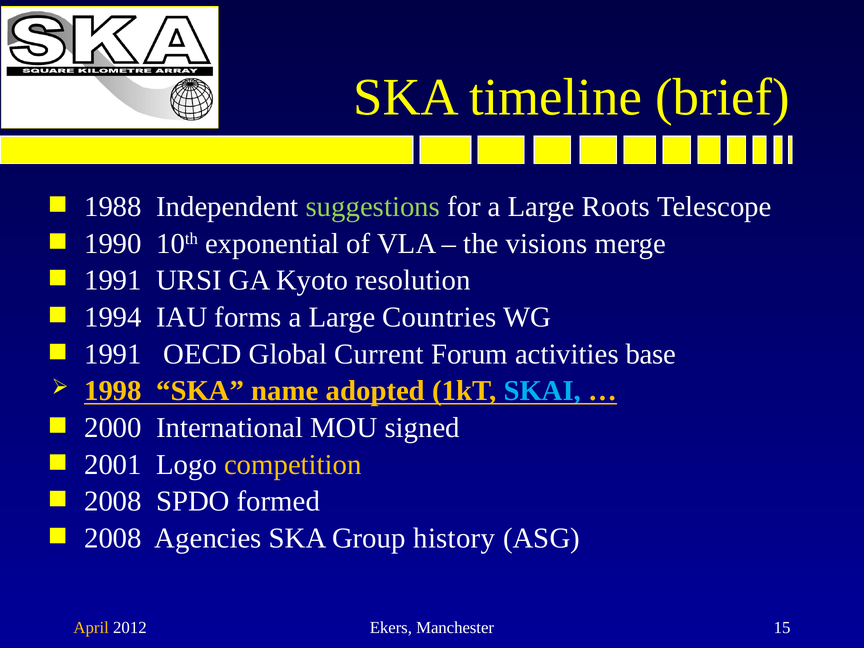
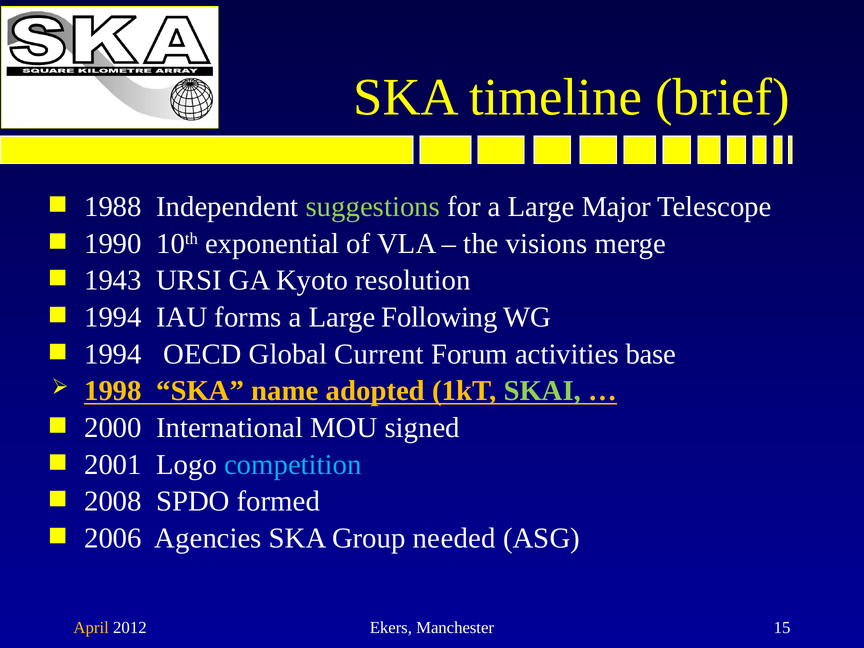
Roots: Roots -> Major (616, 207)
1991: 1991 -> 1943 (113, 280)
Countries: Countries -> Following (439, 317)
1991: 1991 -> 1994 (113, 354)
SKAI colour: light blue -> light green (542, 391)
competition colour: yellow -> light blue (293, 465)
2008: 2008 -> 2006 (113, 538)
history: history -> needed (454, 538)
